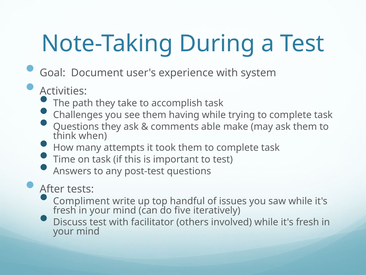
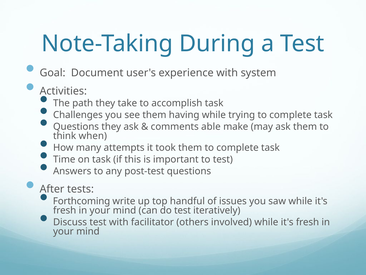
Compliment: Compliment -> Forthcoming (82, 201)
do five: five -> test (183, 210)
